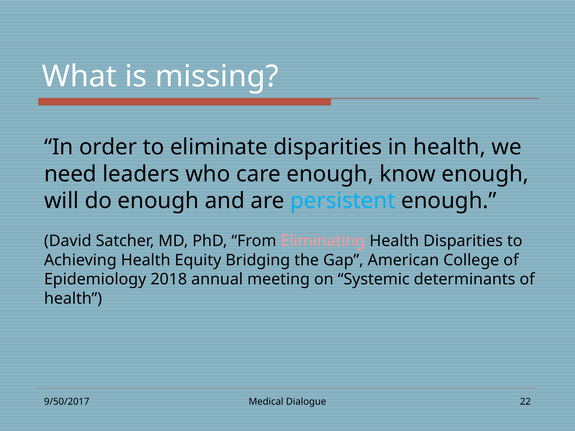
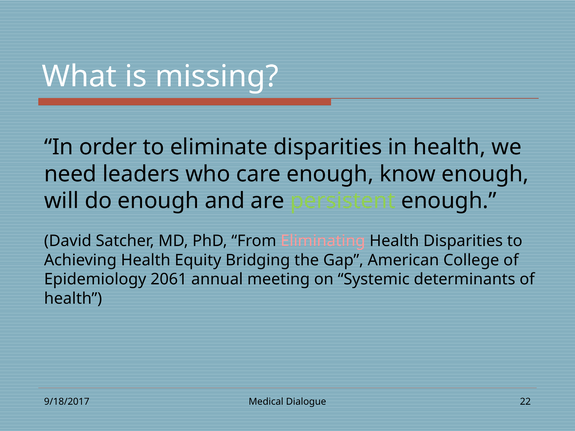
persistent colour: light blue -> light green (343, 201)
2018: 2018 -> 2061 (169, 279)
9/50/2017: 9/50/2017 -> 9/18/2017 (67, 402)
